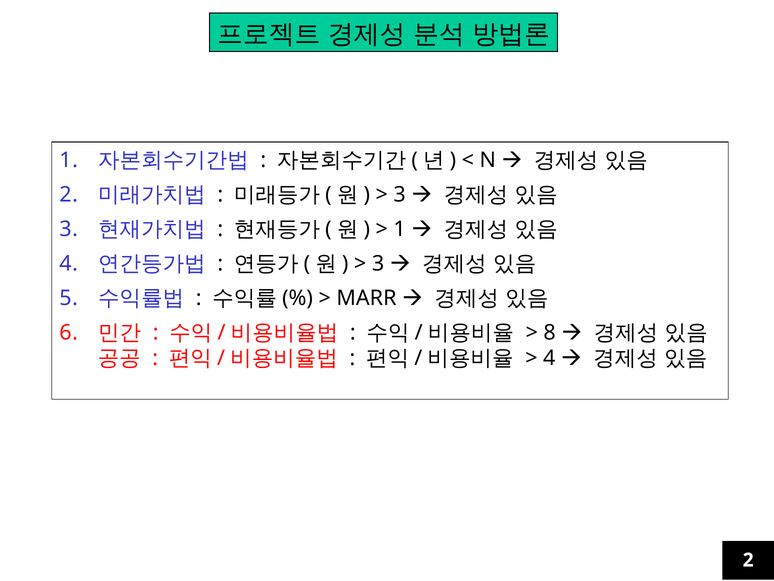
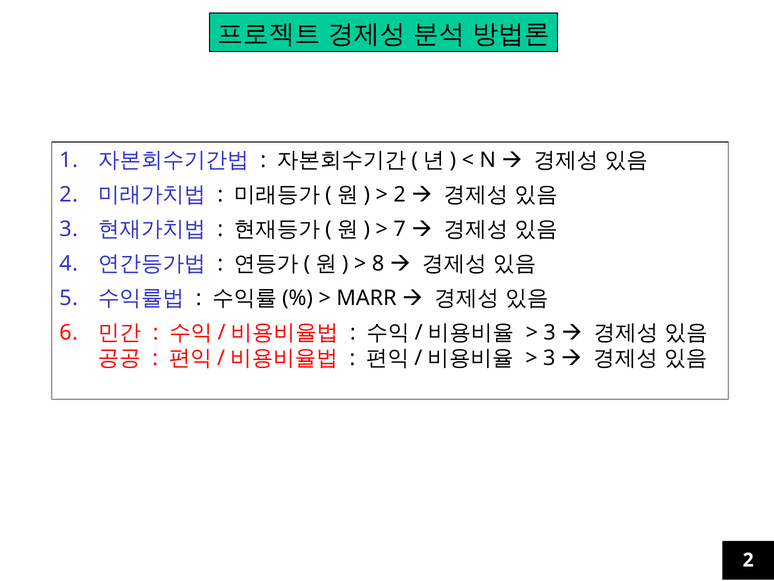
3: 3 -> 2 (400, 195)
1: 1 -> 7 (400, 229)
3: 3 -> 8 (378, 263)
8: 8 -> 3 (550, 332)
4: 4 -> 3 (549, 358)
